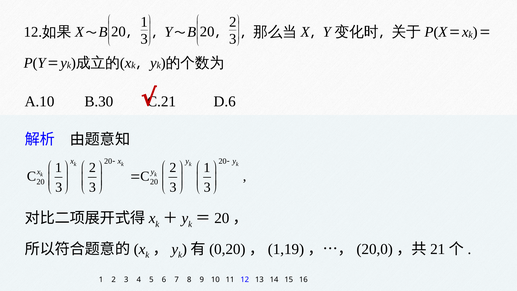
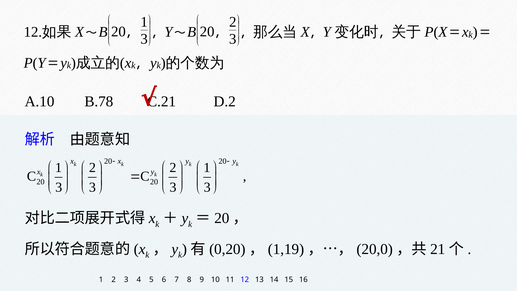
B.30: B.30 -> B.78 (99, 102)
D.6: D.6 -> D.2 (225, 102)
